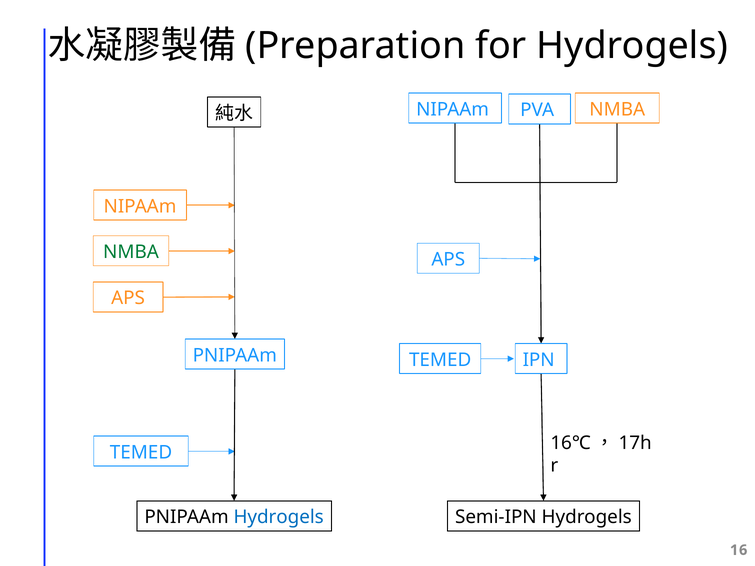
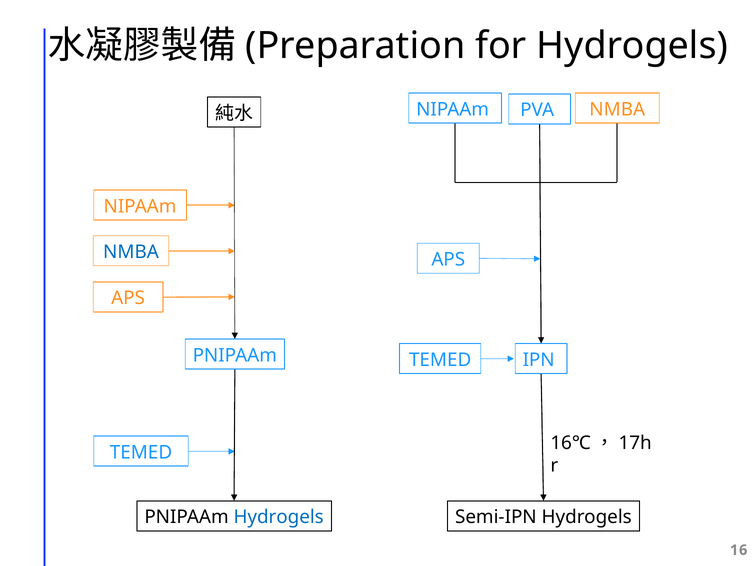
NMBA colour: green -> blue (131, 252)
